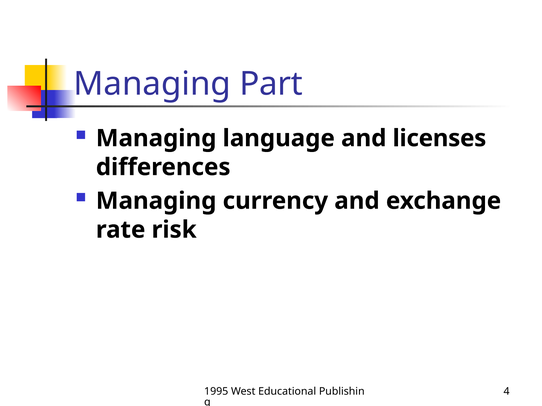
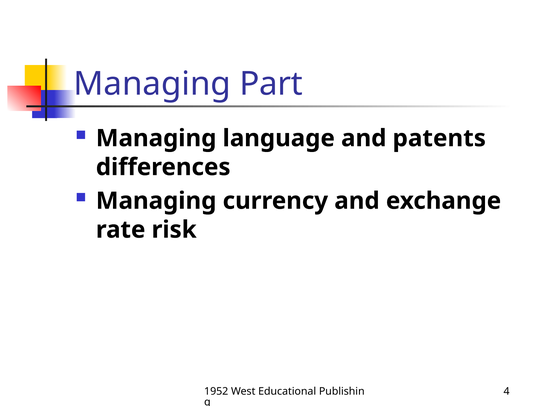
licenses: licenses -> patents (439, 138)
1995: 1995 -> 1952 (216, 392)
